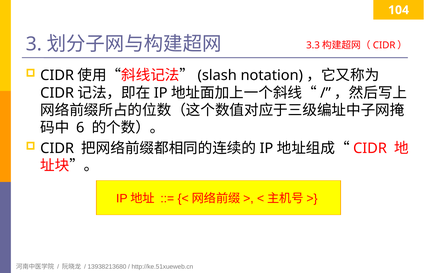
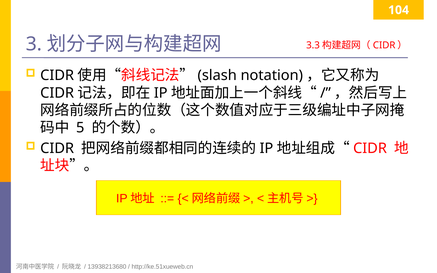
6: 6 -> 5 (80, 128)
